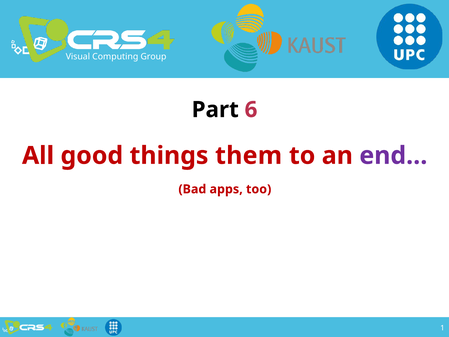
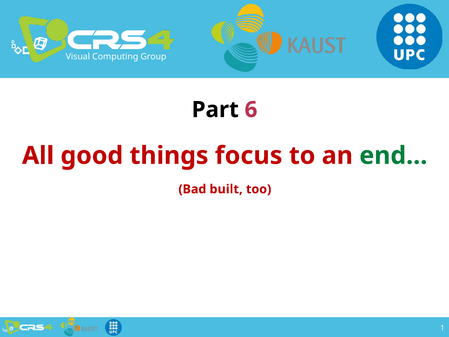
them: them -> focus (249, 156)
end… colour: purple -> green (393, 156)
apps: apps -> built (226, 189)
